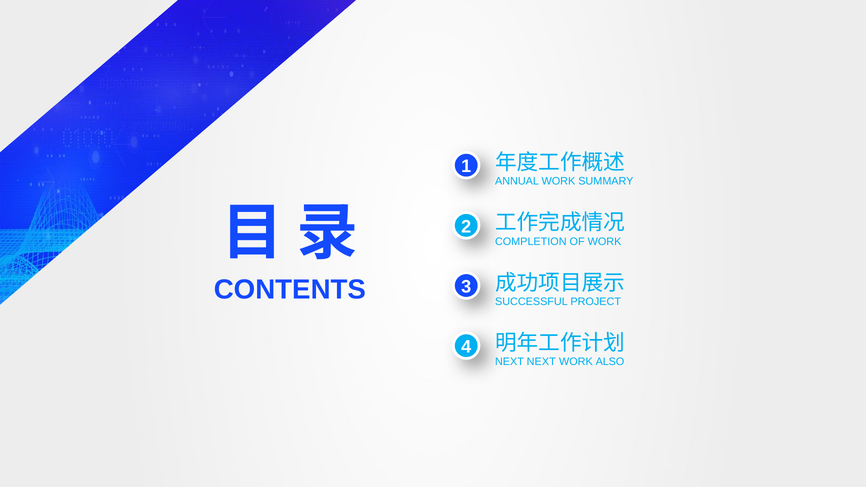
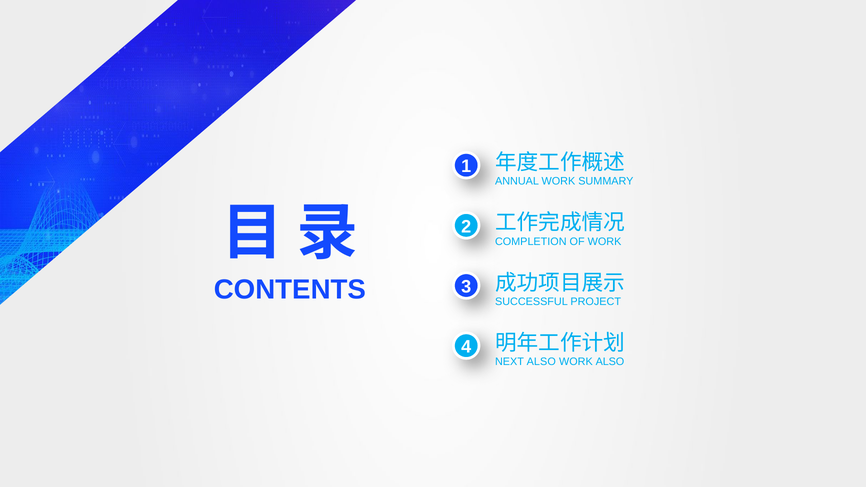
NEXT NEXT: NEXT -> ALSO (541, 362)
